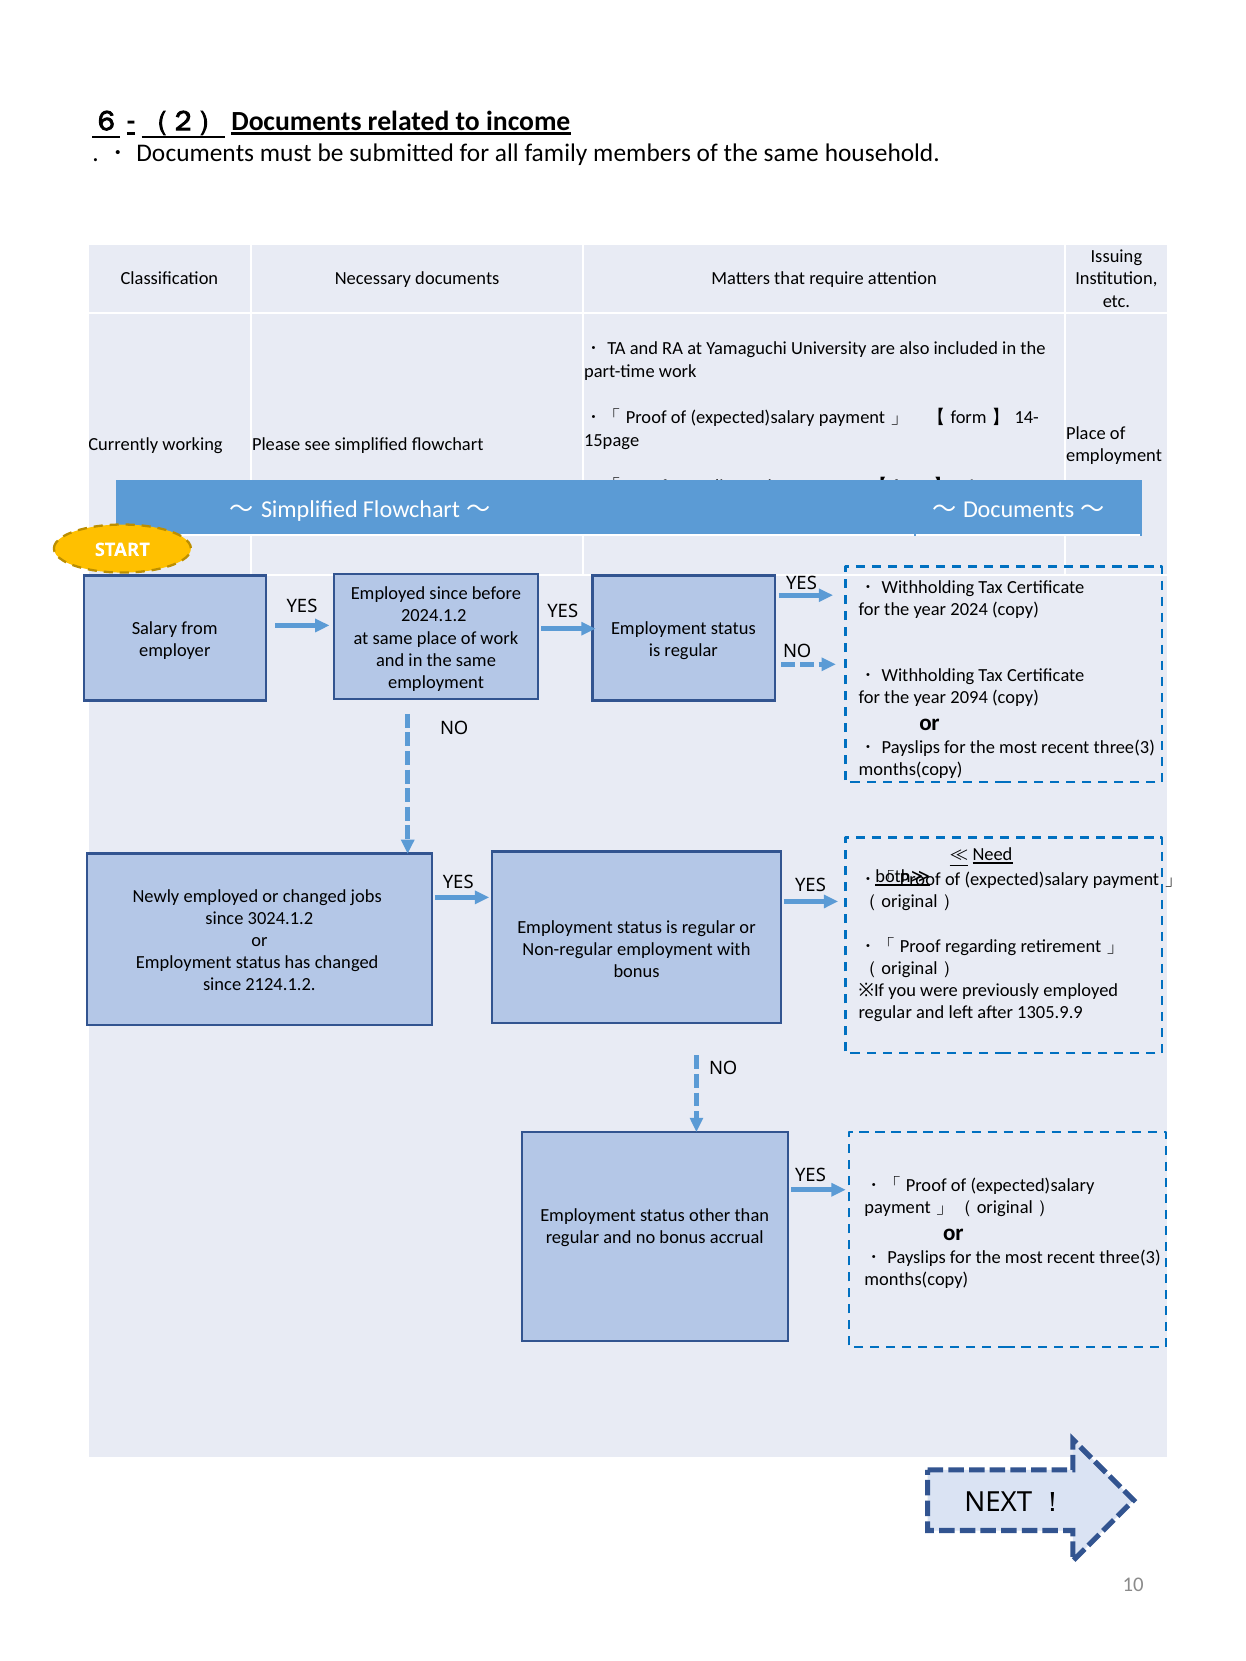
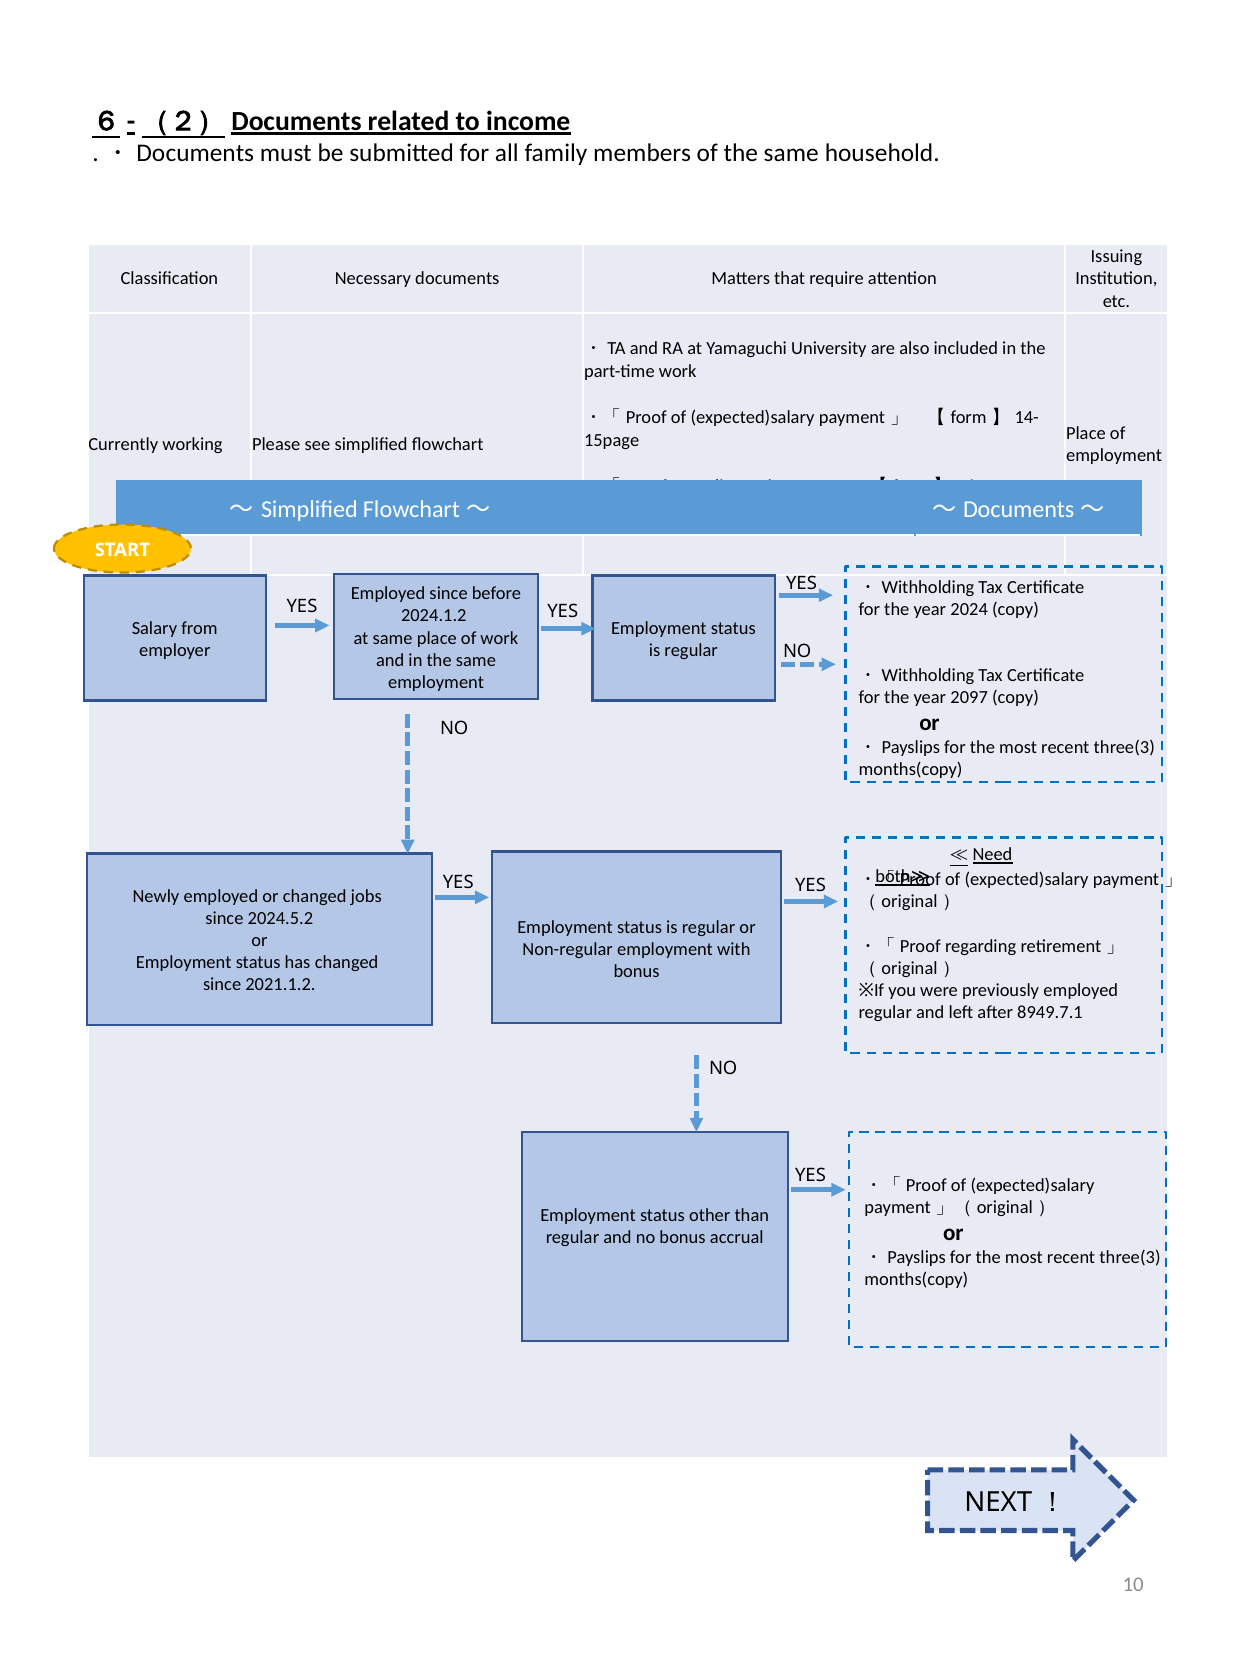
2094: 2094 -> 2097 (969, 698)
3024.1.2: 3024.1.2 -> 2024.5.2 (280, 919)
2124.1.2: 2124.1.2 -> 2021.1.2 (280, 985)
1305.9.9: 1305.9.9 -> 8949.7.1 (1050, 1012)
